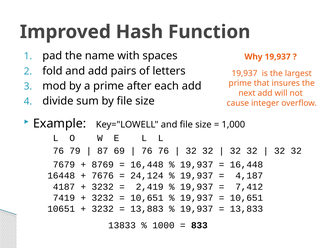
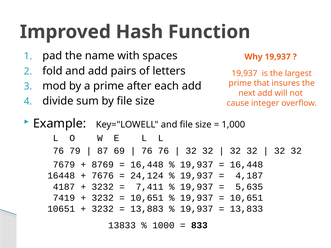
2,419: 2,419 -> 7,411 (150, 187)
7,412: 7,412 -> 5,635 (249, 187)
